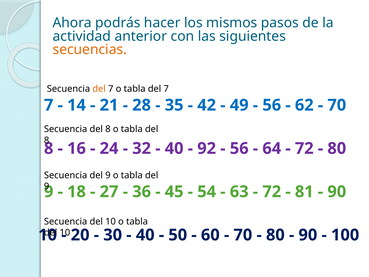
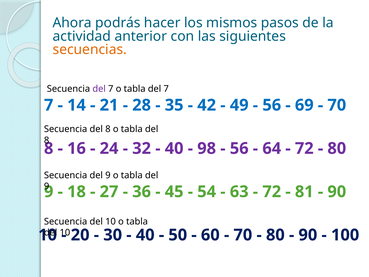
del colour: orange -> purple (99, 89)
62: 62 -> 69 (304, 105)
92: 92 -> 98 (207, 148)
